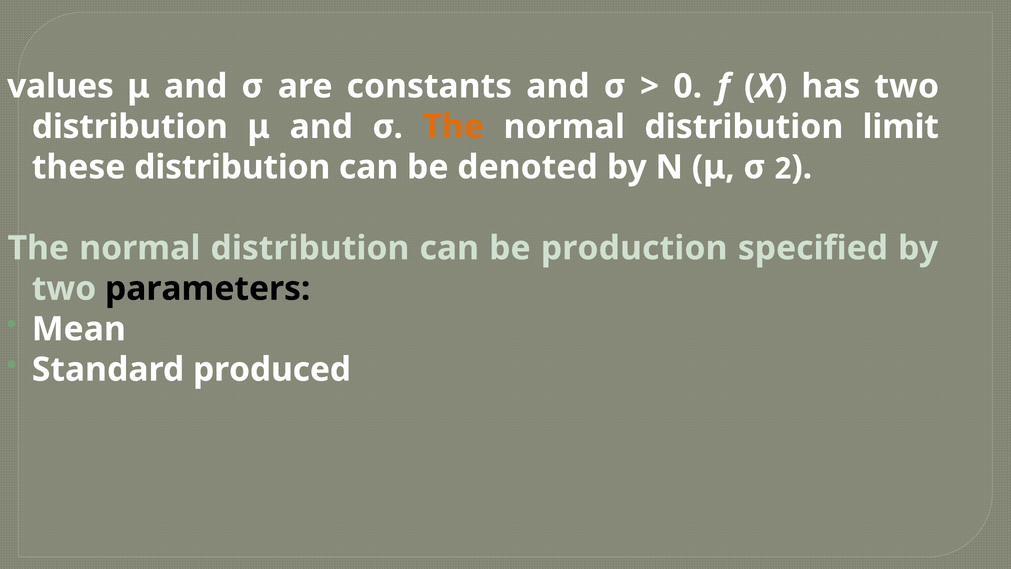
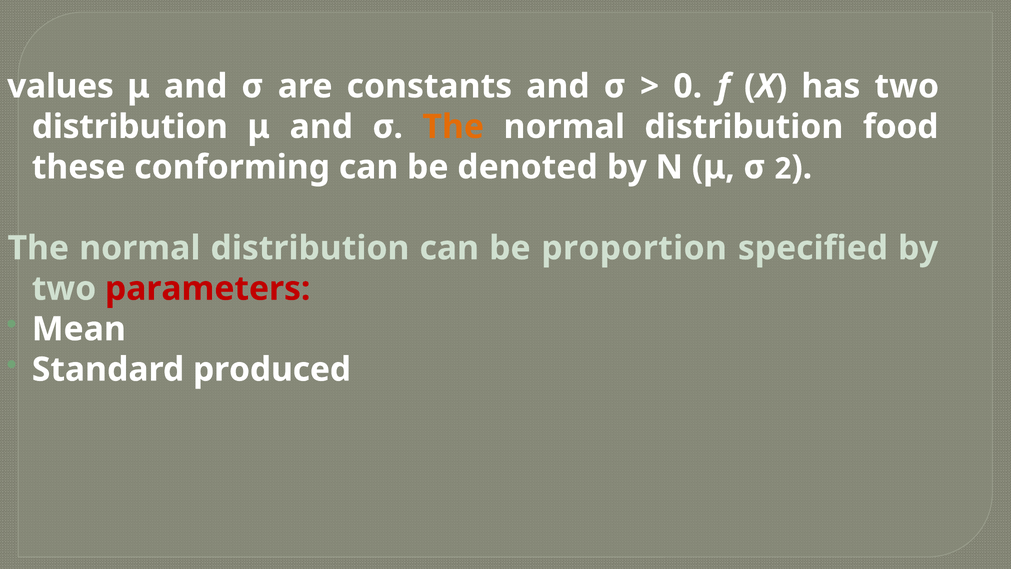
limit: limit -> food (901, 127)
these distribution: distribution -> conforming (232, 167)
production: production -> proportion (634, 248)
parameters colour: black -> red (208, 289)
